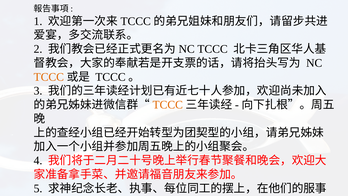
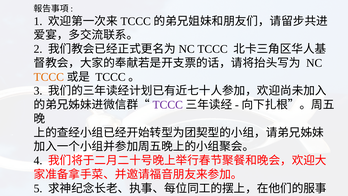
TCCC colour: orange -> purple (168, 105)
